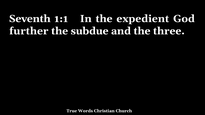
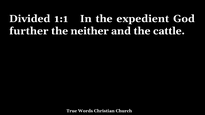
Seventh: Seventh -> Divided (30, 19)
subdue: subdue -> neither (90, 31)
three: three -> cattle (169, 31)
